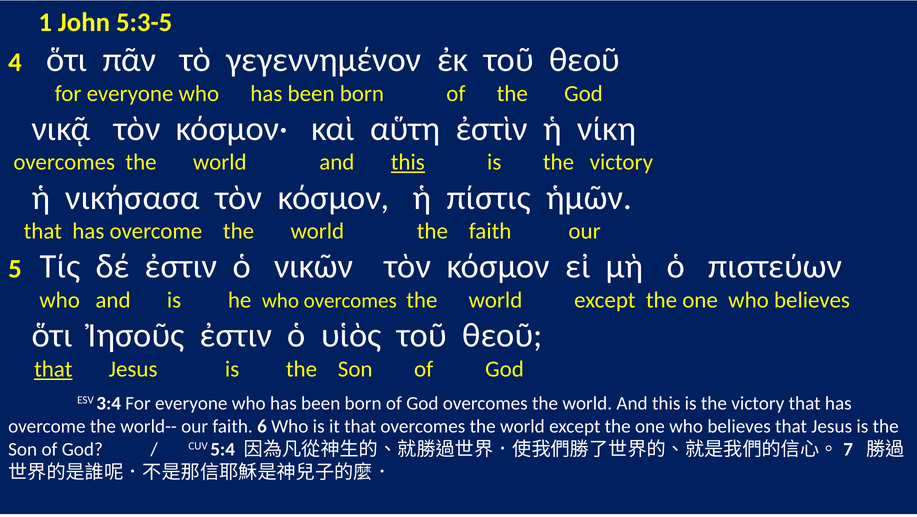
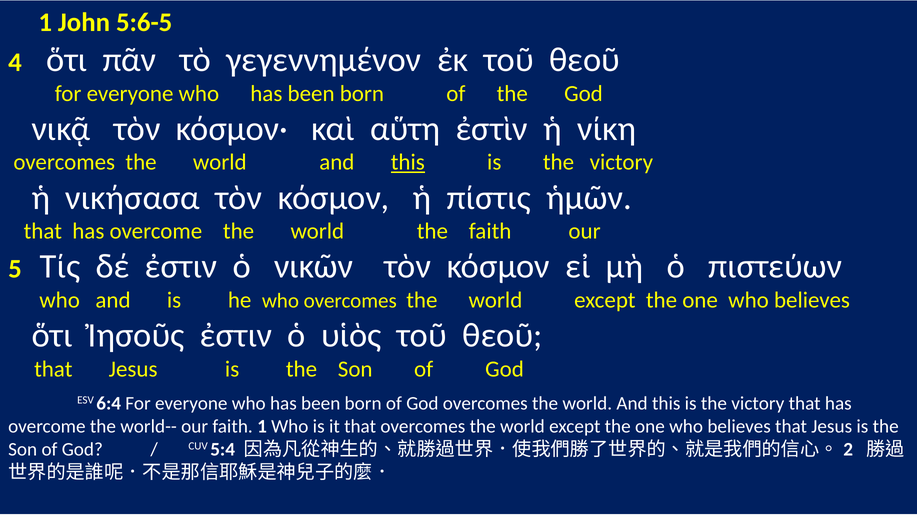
5:3-5: 5:3-5 -> 5:6-5 (144, 22)
that underline: present -> none (53, 369)
3:4: 3:4 -> 6:4 (109, 403)
faith 6: 6 -> 1 (262, 426)
7: 7 -> 2 (848, 449)
